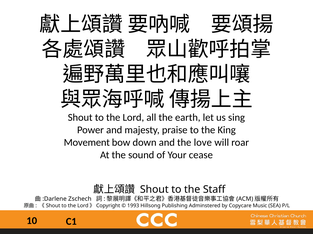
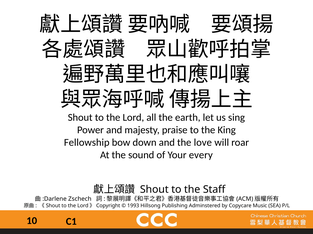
Movement: Movement -> Fellowship (87, 143)
cease: cease -> every (201, 155)
